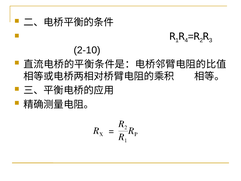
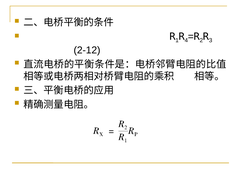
2-10: 2-10 -> 2-12 (87, 50)
